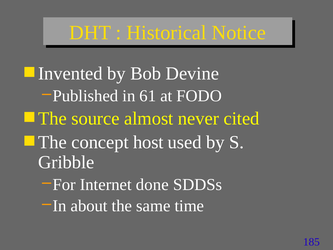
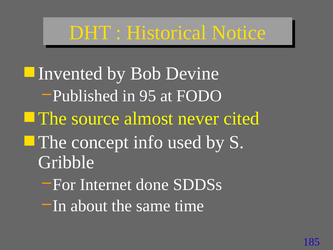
61: 61 -> 95 (148, 96)
host: host -> info (148, 142)
